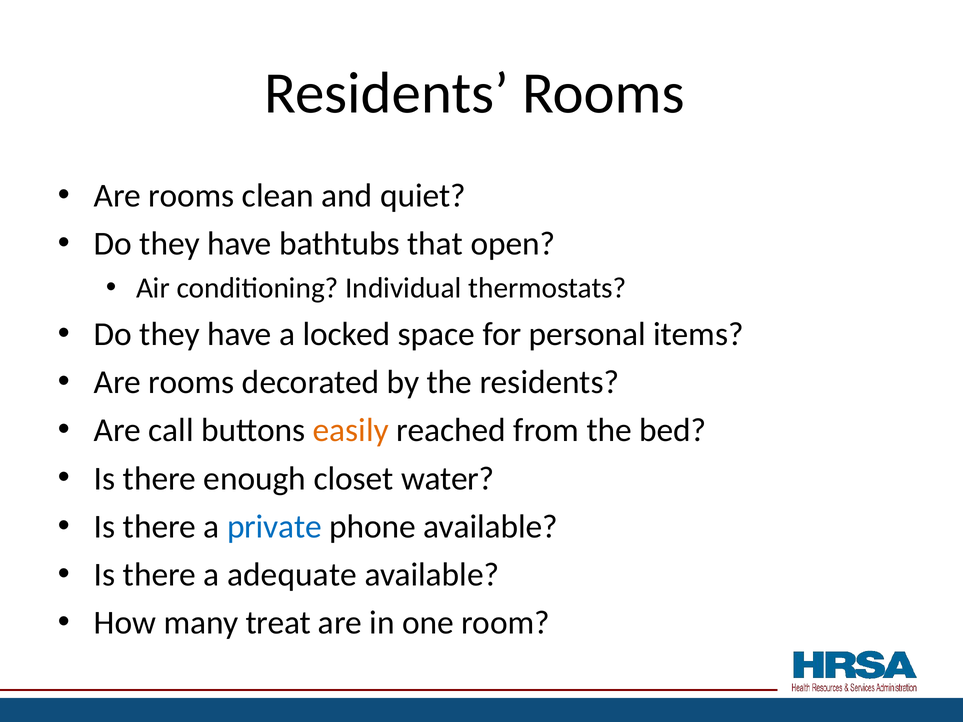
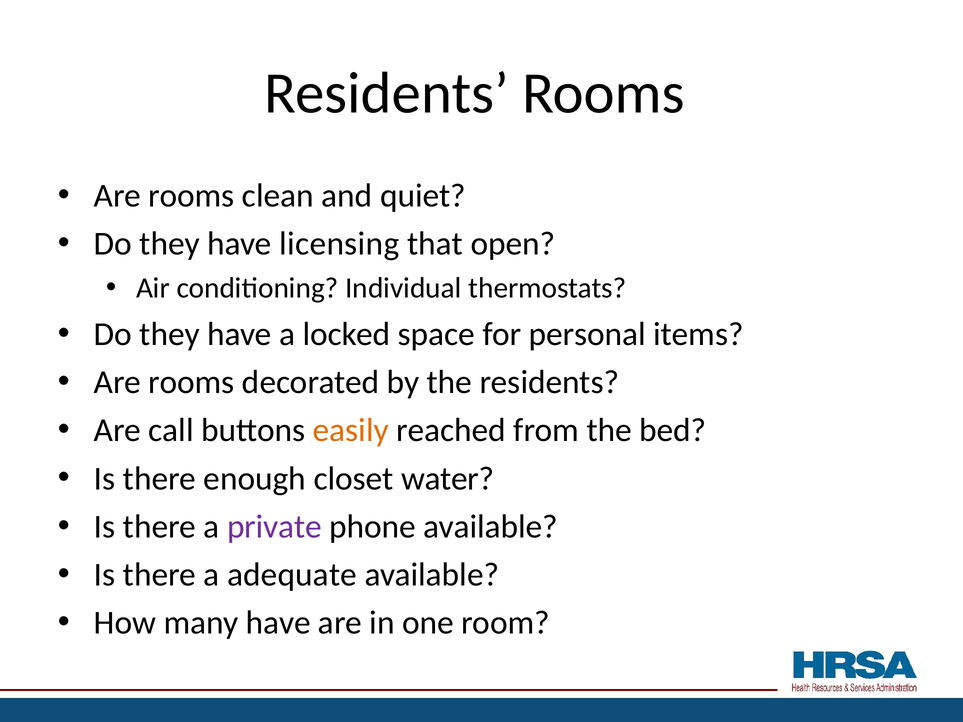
bathtubs: bathtubs -> licensing (339, 244)
private colour: blue -> purple (274, 527)
many treat: treat -> have (278, 623)
